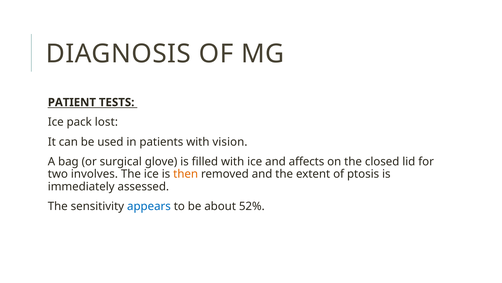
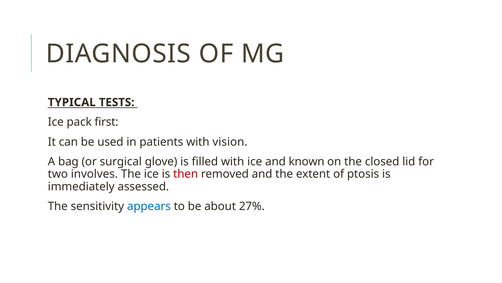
PATIENT: PATIENT -> TYPICAL (72, 102)
lost: lost -> first (106, 122)
affects: affects -> known (307, 161)
then colour: orange -> red (186, 174)
52%: 52% -> 27% (252, 206)
